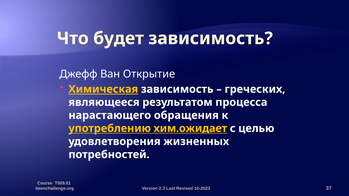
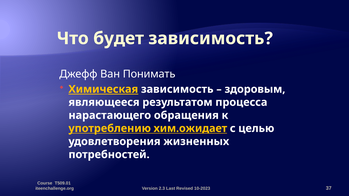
Открытие: Открытие -> Понимать (149, 74)
греческих: греческих -> здоровым (255, 89)
